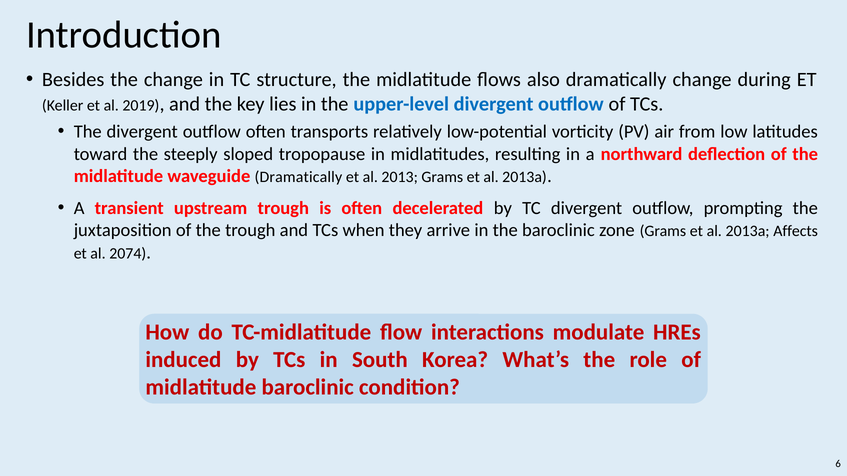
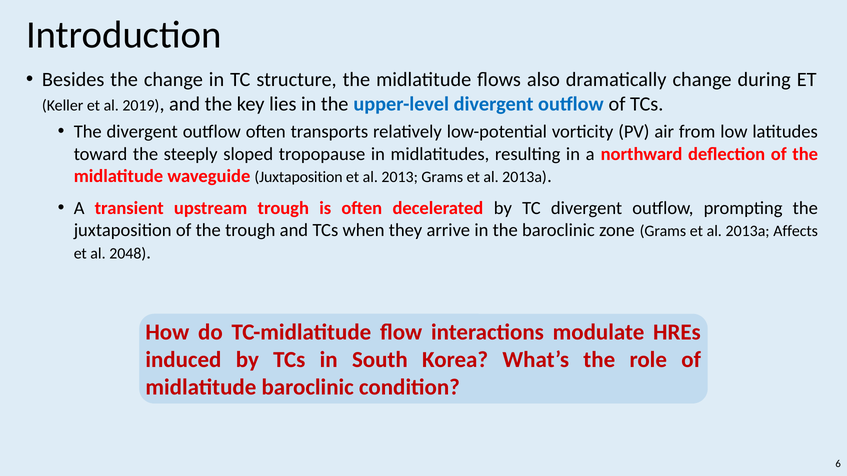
waveguide Dramatically: Dramatically -> Juxtaposition (299, 177)
2074: 2074 -> 2048 (128, 254)
